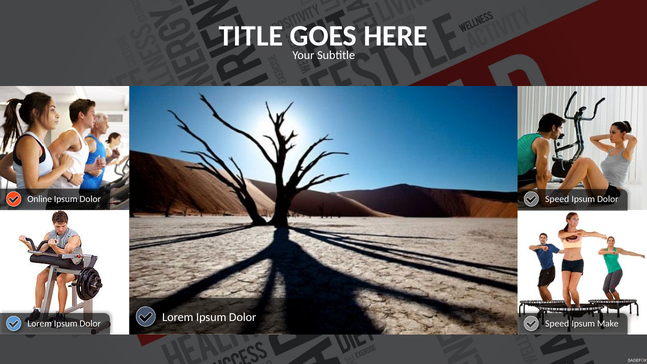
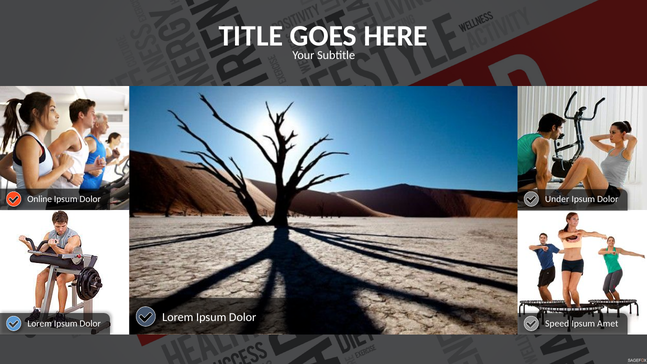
Speed: Speed -> Under (557, 199)
Make: Make -> Amet (608, 324)
